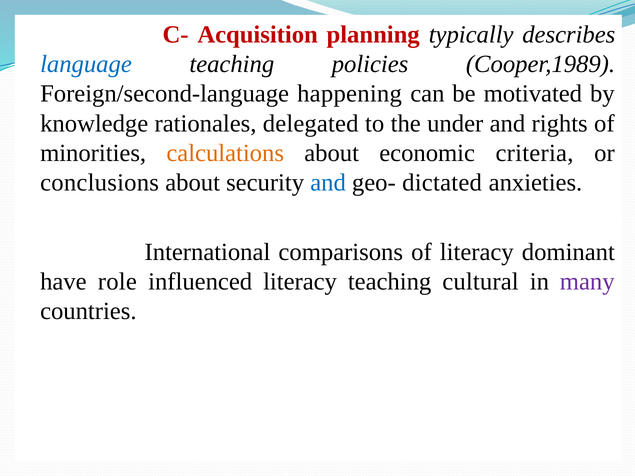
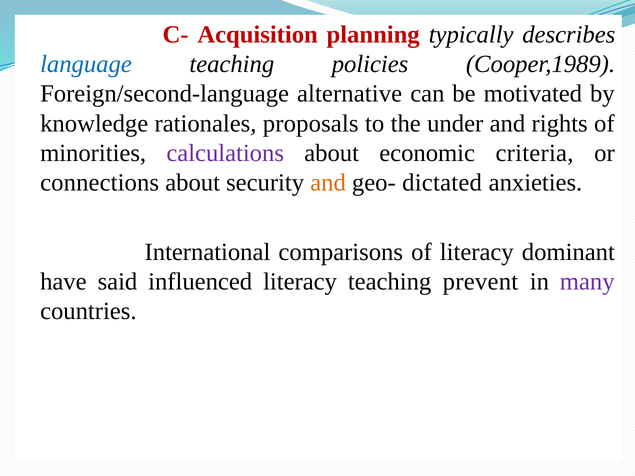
happening: happening -> alternative (350, 94)
delegated: delegated -> proposals (311, 123)
calculations colour: orange -> purple (225, 153)
conclusions: conclusions -> connections (100, 183)
and colour: blue -> orange (328, 183)
role: role -> said (117, 282)
cultural: cultural -> prevent (480, 282)
